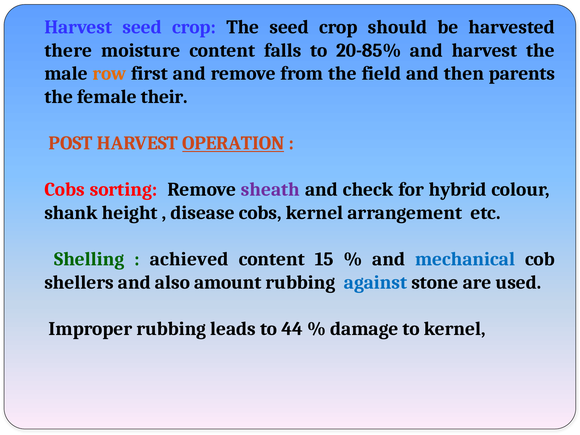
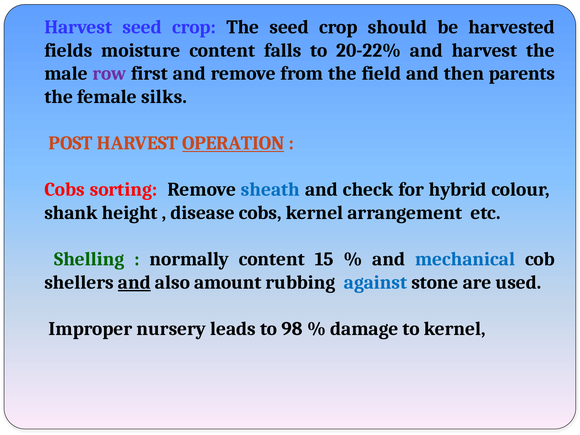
there: there -> fields (68, 50)
20-85%: 20-85% -> 20-22% (369, 50)
row colour: orange -> purple (109, 74)
their: their -> silks (164, 97)
sheath colour: purple -> blue (270, 190)
achieved: achieved -> normally (189, 259)
and underline: none -> present (134, 282)
Improper rubbing: rubbing -> nursery (171, 329)
44: 44 -> 98 (292, 329)
